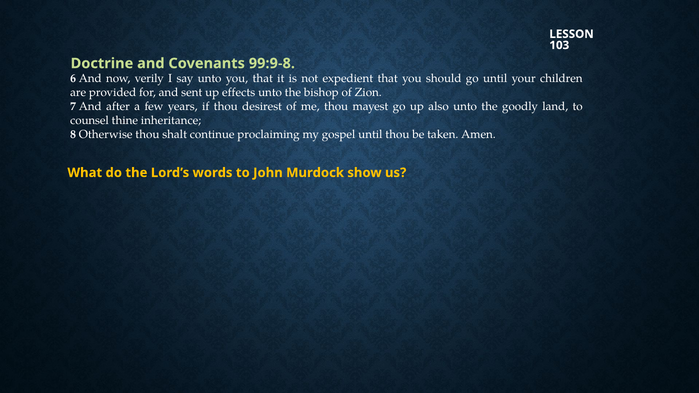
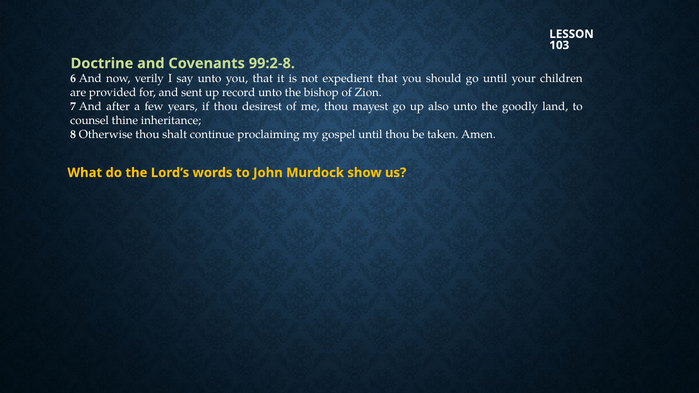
99:9-8: 99:9-8 -> 99:2-8 (272, 63)
effects: effects -> record (239, 93)
